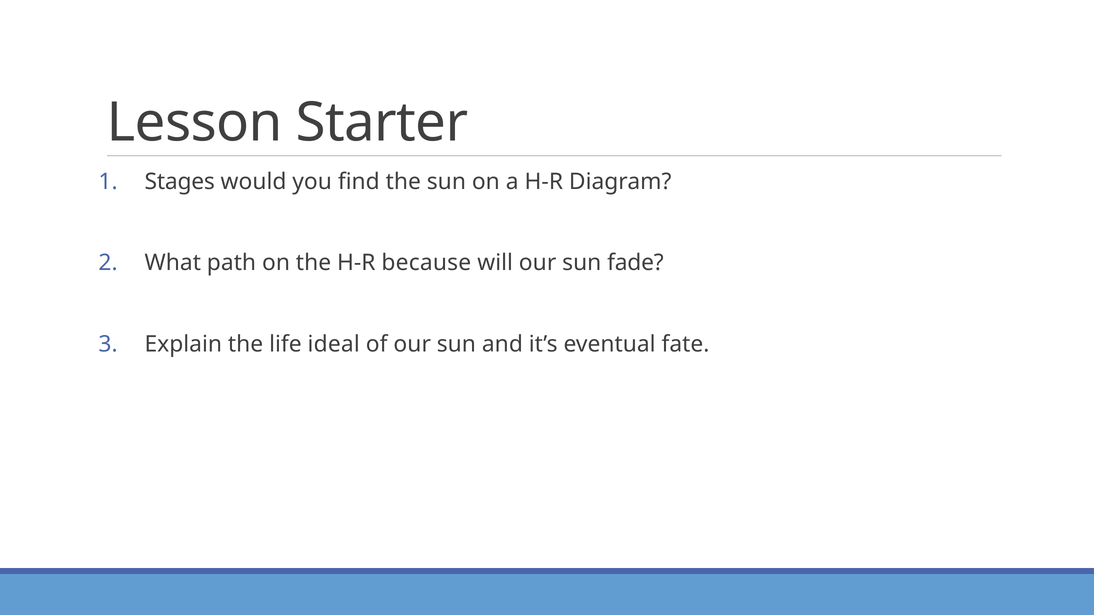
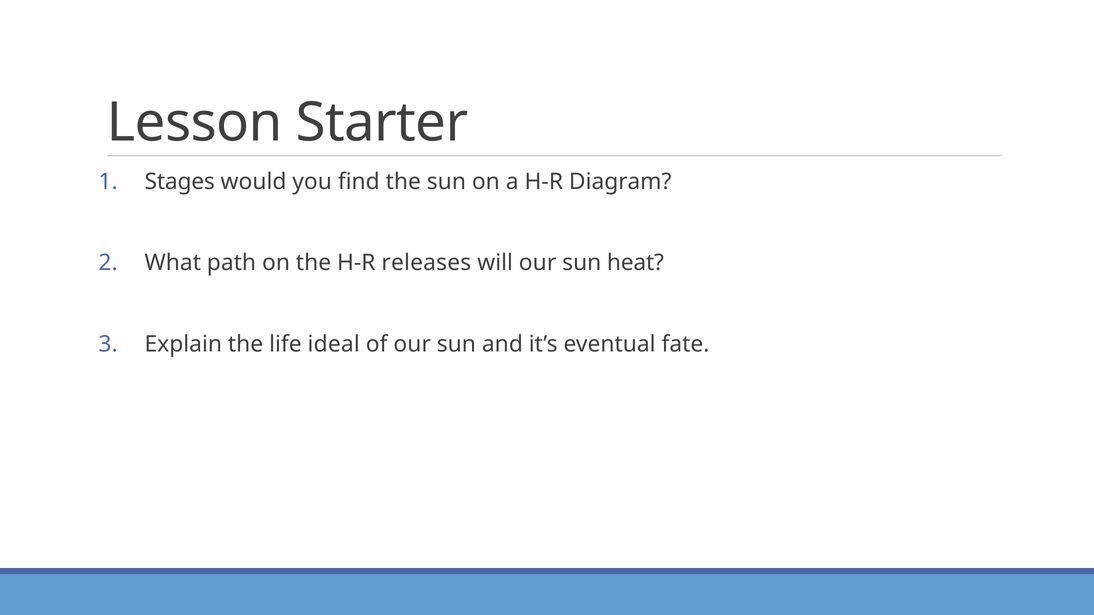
because: because -> releases (426, 263)
fade: fade -> heat (635, 263)
